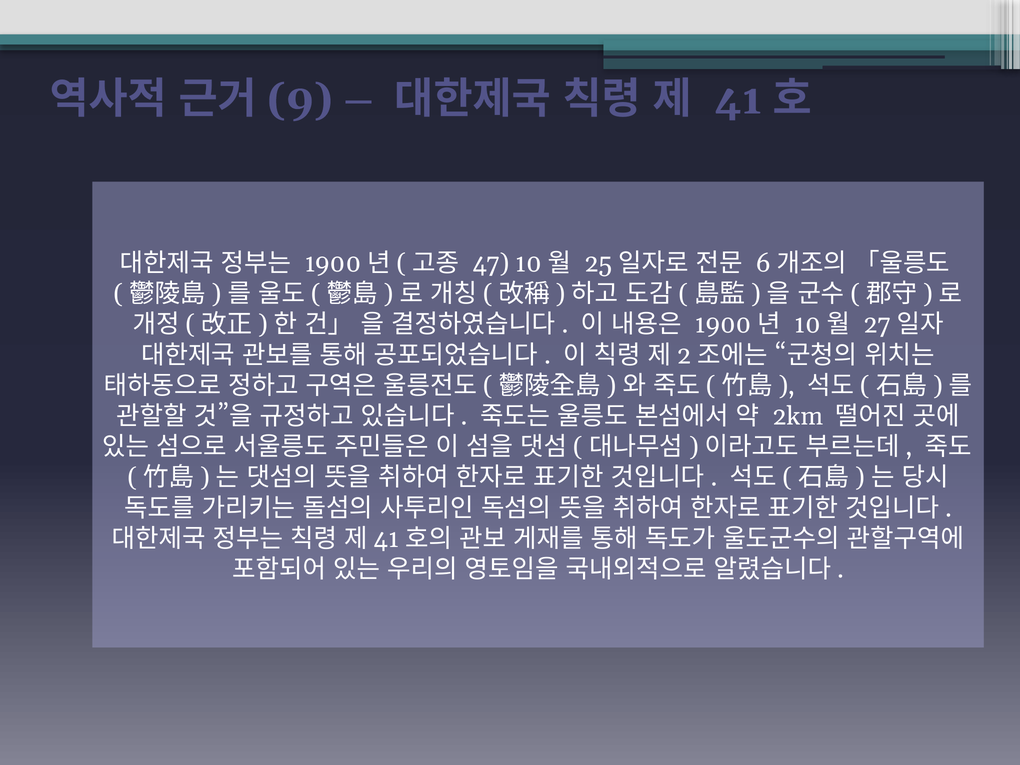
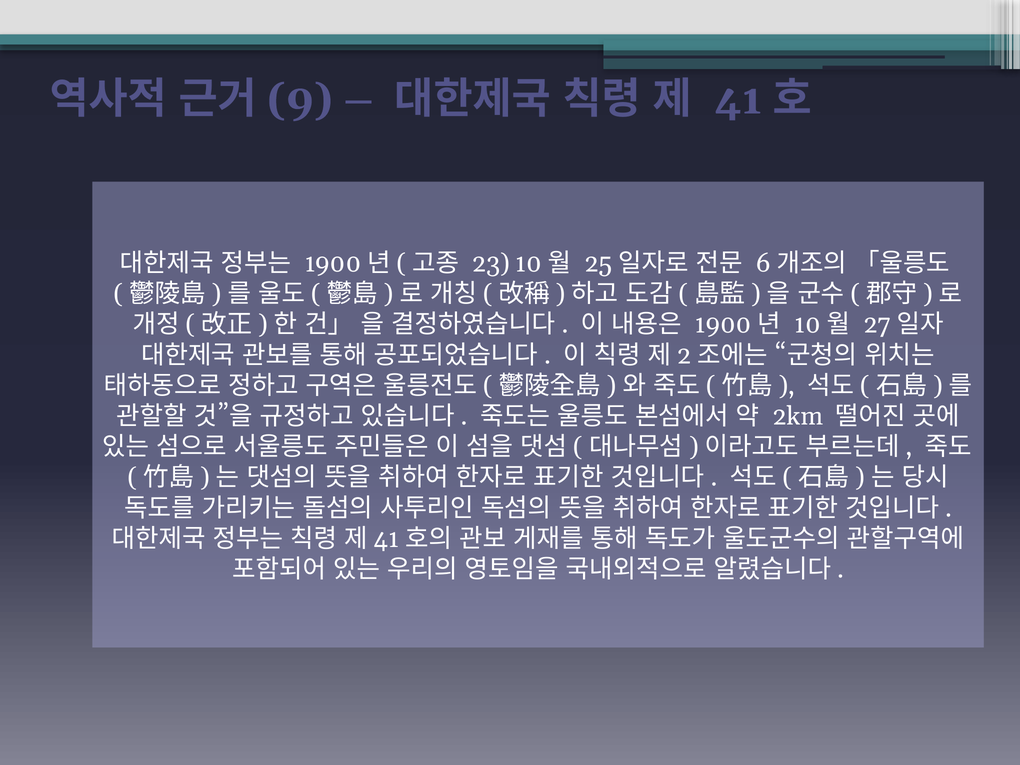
47: 47 -> 23 (491, 263)
